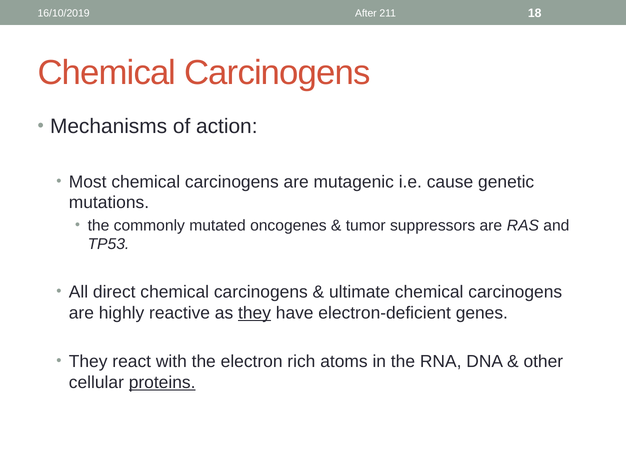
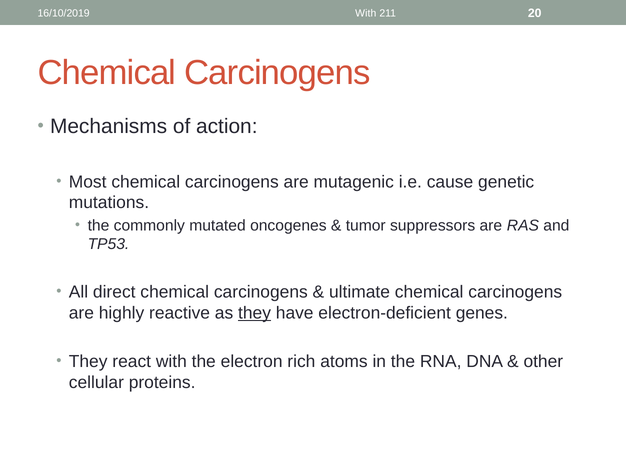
After: After -> With (366, 13)
18: 18 -> 20 (535, 13)
proteins underline: present -> none (162, 383)
